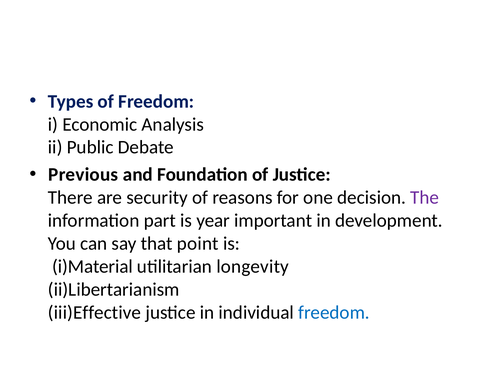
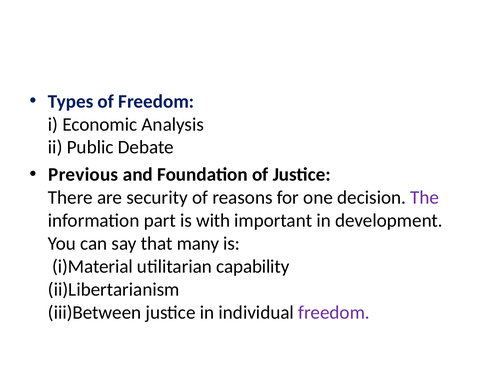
year: year -> with (213, 221)
point: point -> many (198, 244)
longevity: longevity -> capability (253, 267)
iii)Effective: iii)Effective -> iii)Between (95, 313)
freedom colour: blue -> purple (334, 313)
